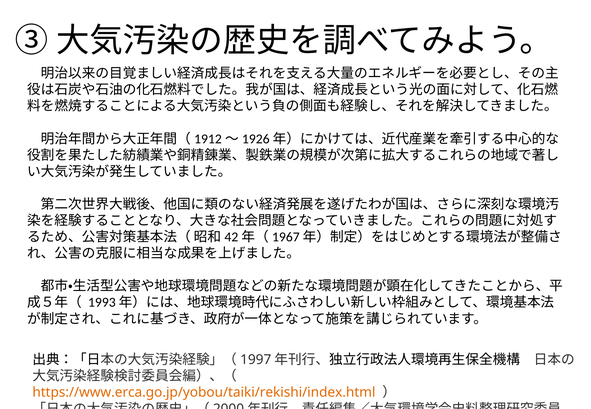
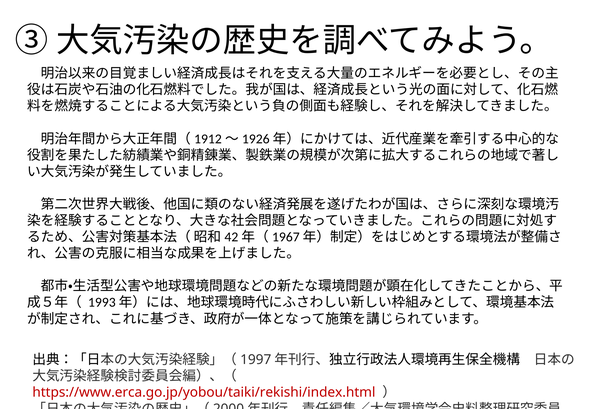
https://www.erca.go.jp/yobou/taiki/rekishi/index.html colour: orange -> red (204, 393)
